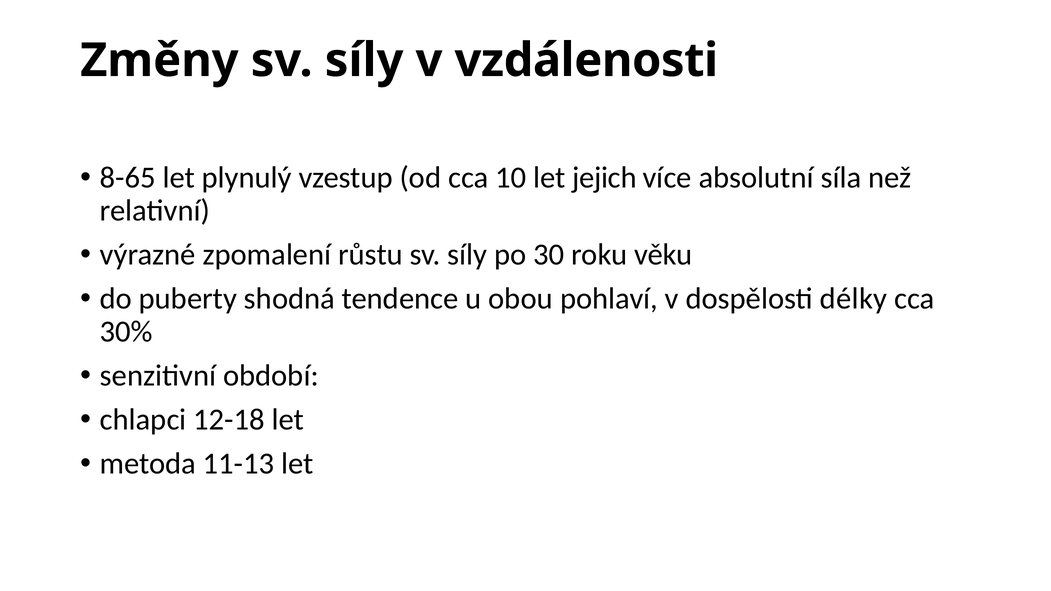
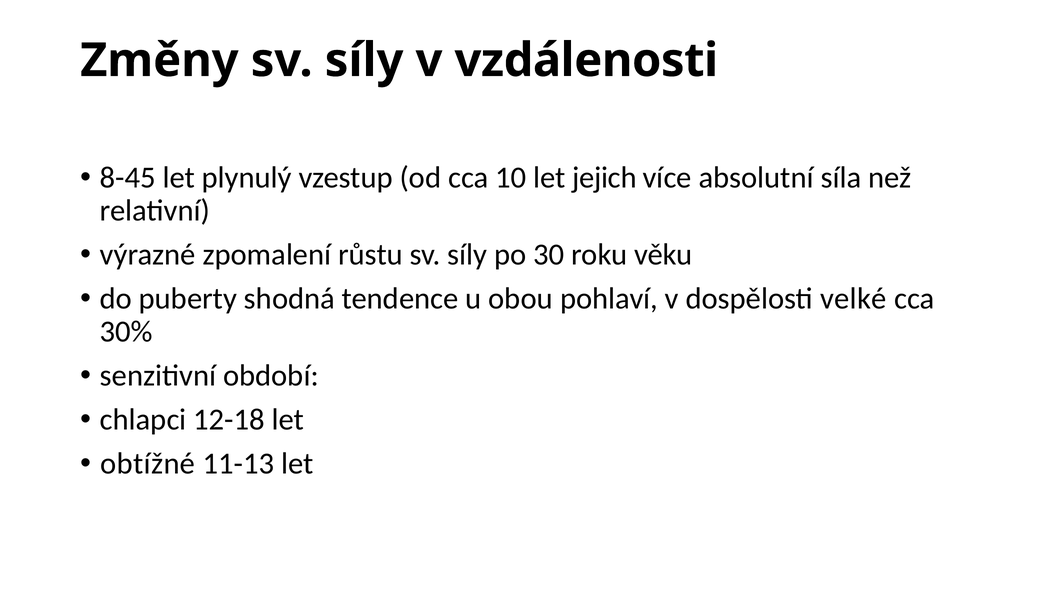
8-65: 8-65 -> 8-45 (128, 178)
délky: délky -> velké (853, 299)
metoda: metoda -> obtížné (148, 464)
